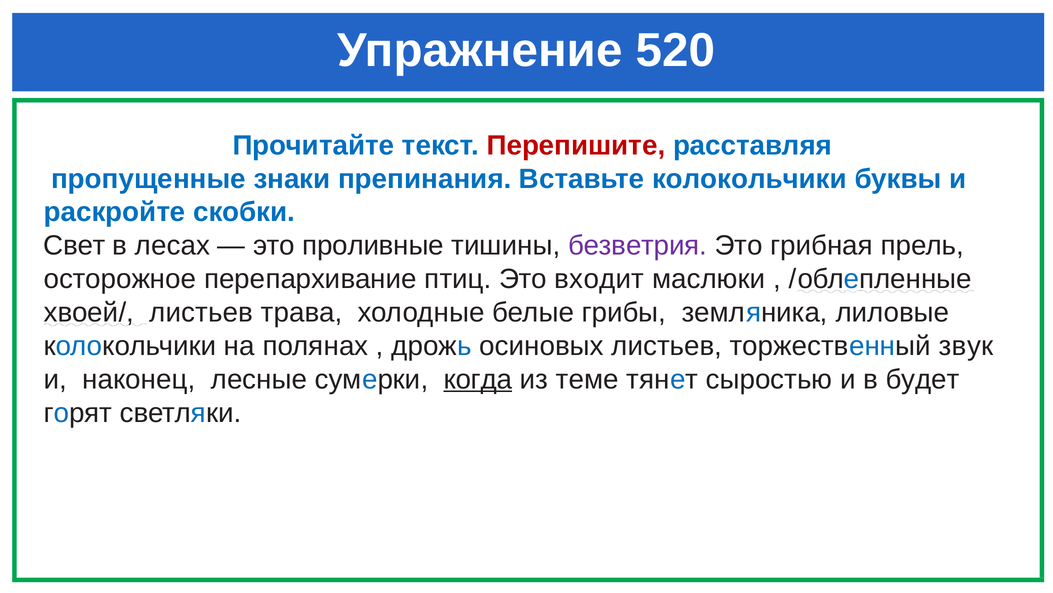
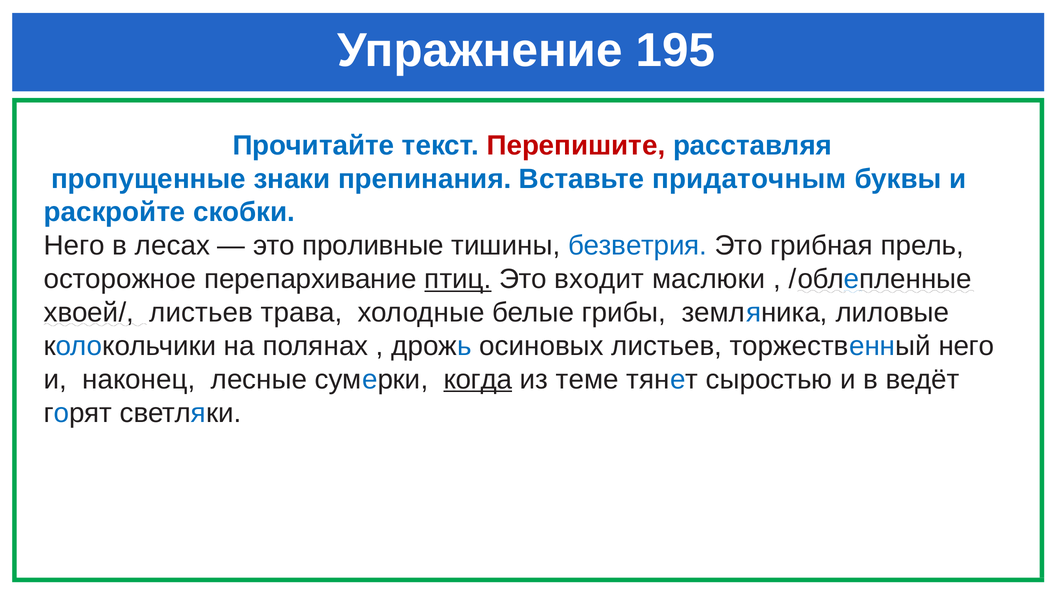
520: 520 -> 195 (675, 51)
Вставьте колокольчики: колокольчики -> придаточным (749, 179)
Свет: Свет -> Него (74, 246)
безветрия colour: purple -> blue (637, 246)
птиц underline: none -> present (458, 279)
торжественный звук: звук -> него (966, 346)
будет: будет -> ведёт (923, 379)
